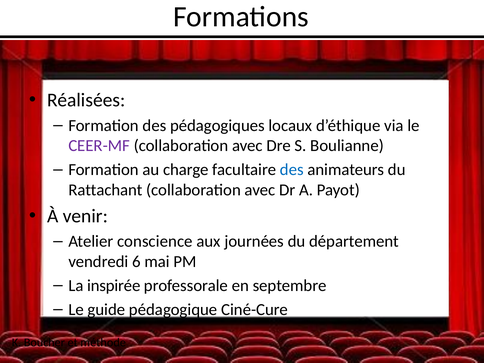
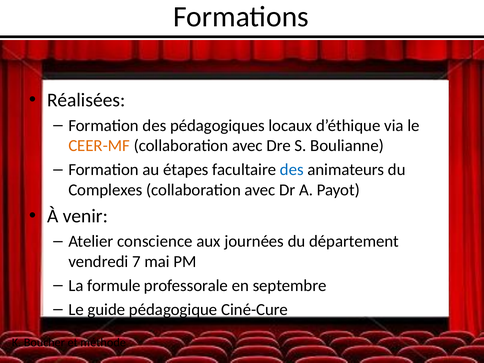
CEER-MF colour: purple -> orange (99, 146)
charge: charge -> étapes (186, 170)
Rattachant: Rattachant -> Complexes (105, 190)
6: 6 -> 7 (136, 262)
inspirée: inspirée -> formule (114, 286)
